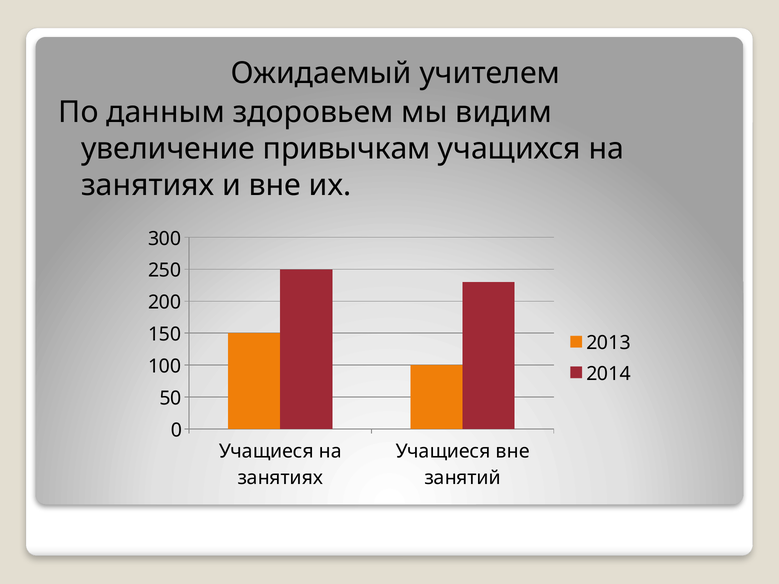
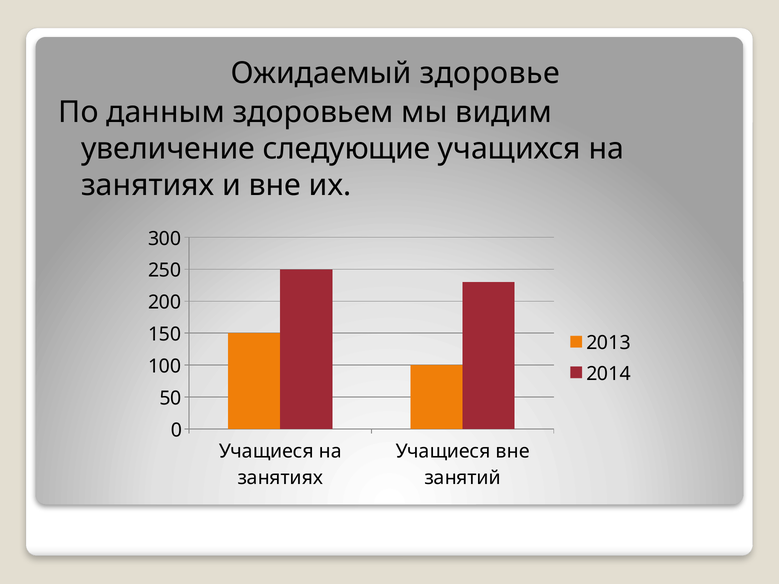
учителем: учителем -> здоровье (490, 73)
привычкам: привычкам -> следующие (347, 149)
